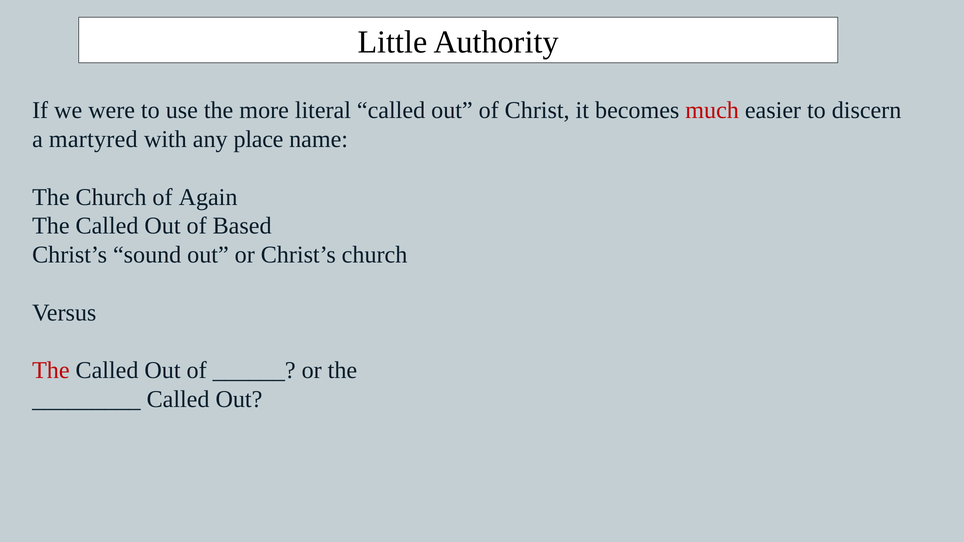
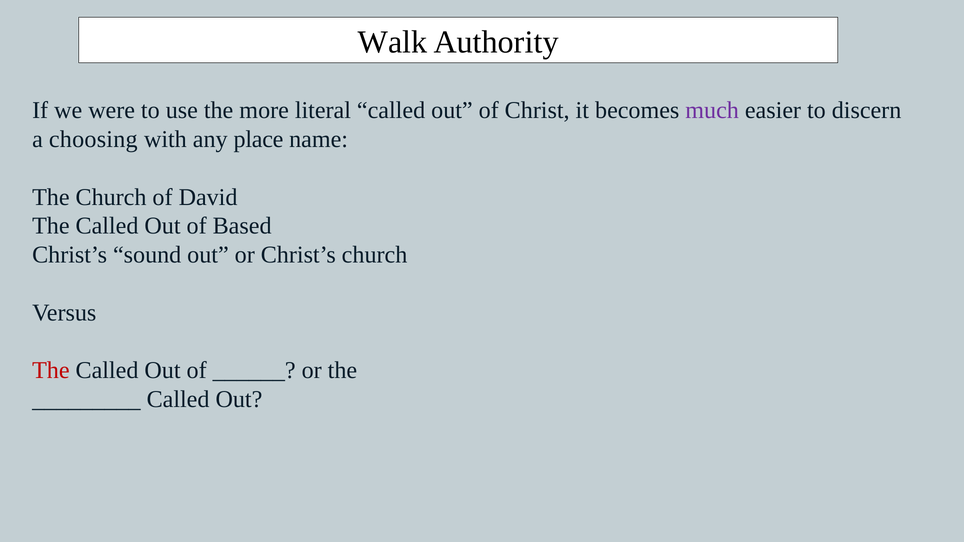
Little: Little -> Walk (393, 42)
much colour: red -> purple (712, 110)
martyred: martyred -> choosing (93, 139)
Again: Again -> David (208, 197)
